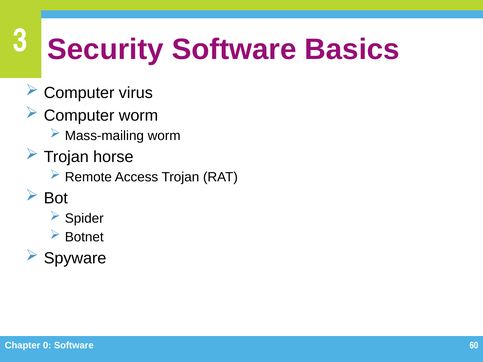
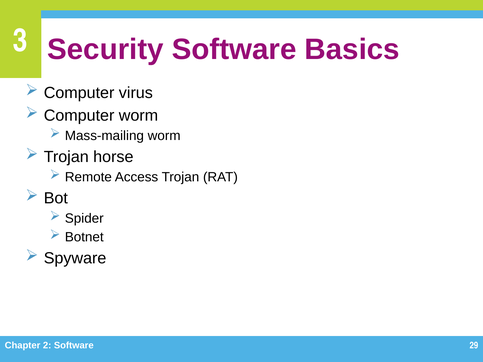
0: 0 -> 2 (47, 346)
60: 60 -> 29 (474, 346)
